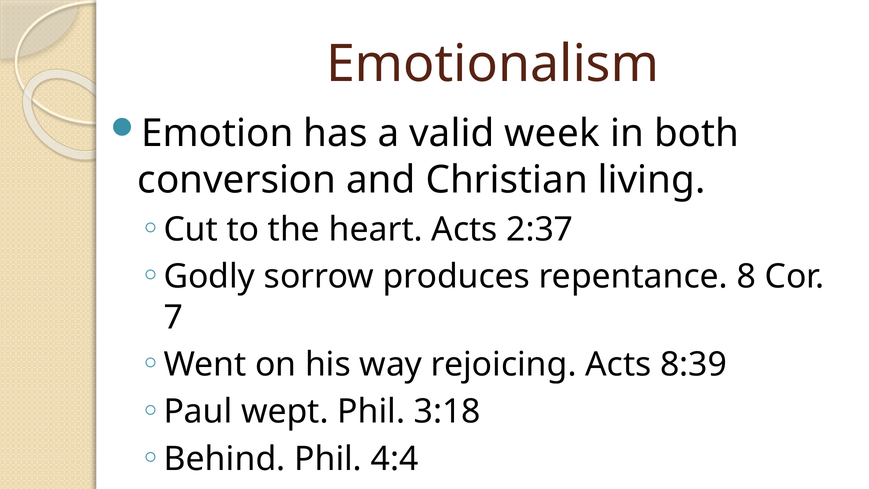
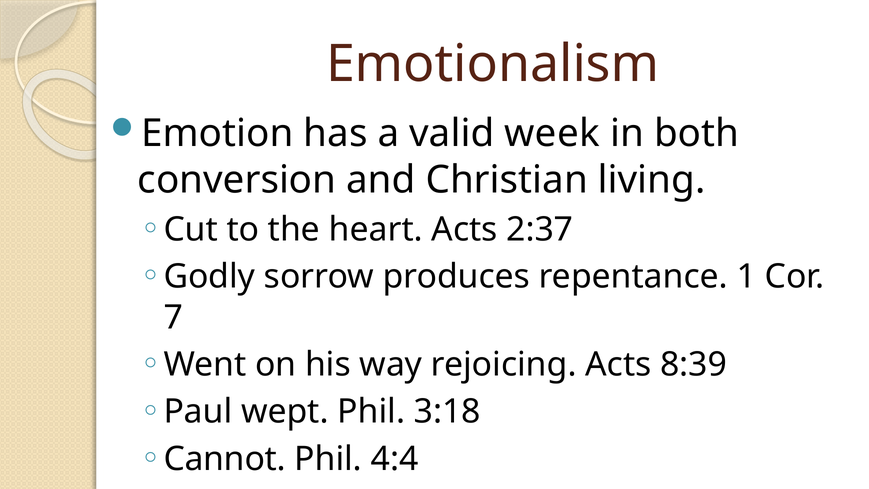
8: 8 -> 1 (746, 277)
Behind: Behind -> Cannot (225, 459)
